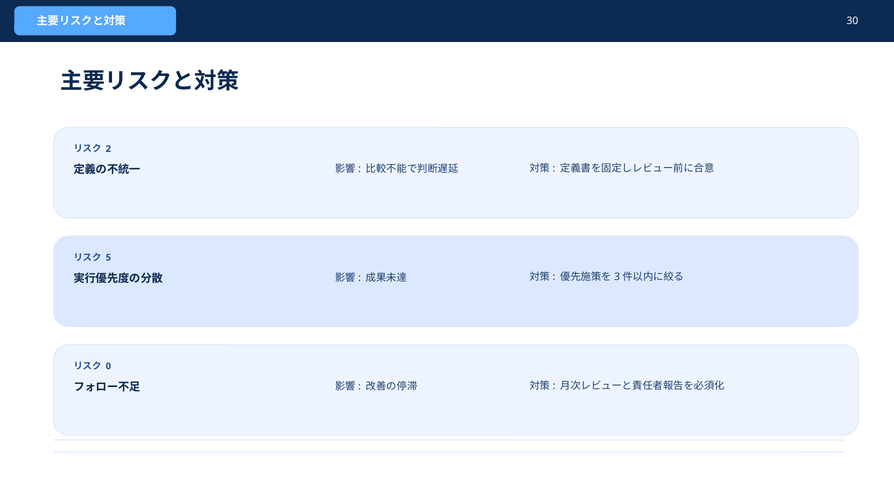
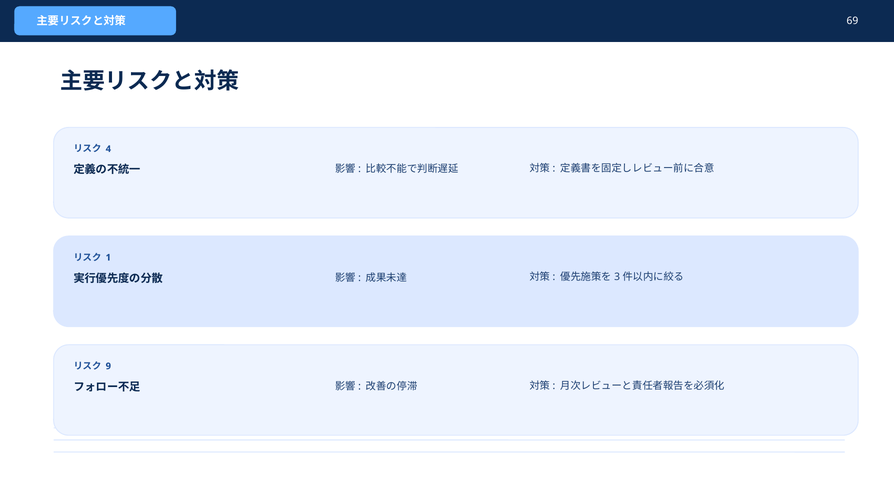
30: 30 -> 69 (852, 21)
2: 2 -> 4 (108, 149)
5: 5 -> 1 (108, 257)
0: 0 -> 9 (108, 366)
